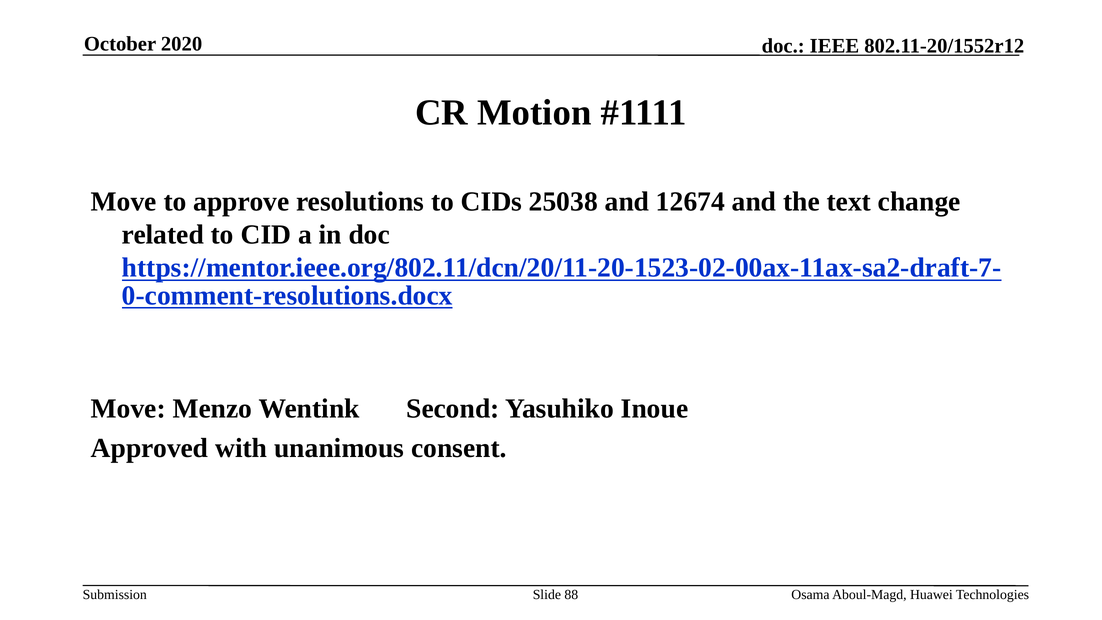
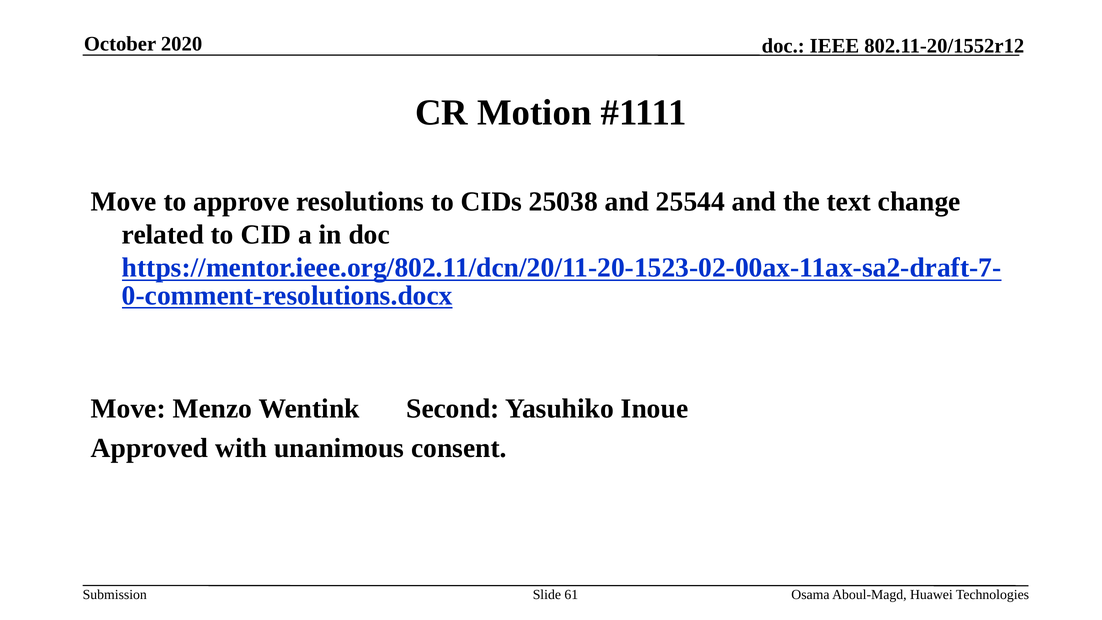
12674: 12674 -> 25544 (690, 202)
88: 88 -> 61 (571, 595)
